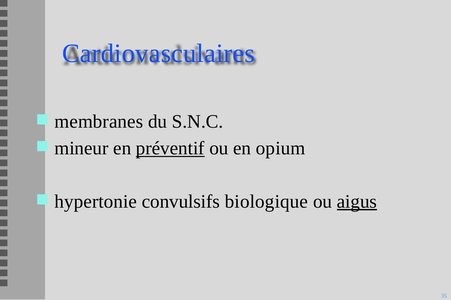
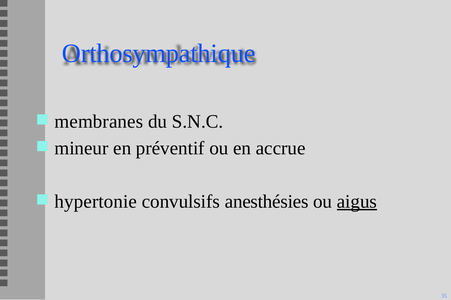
Cardiovasculaires: Cardiovasculaires -> Orthosympathique (159, 54)
préventif underline: present -> none (170, 148)
opium: opium -> accrue (281, 148)
biologique: biologique -> anesthésies (267, 202)
